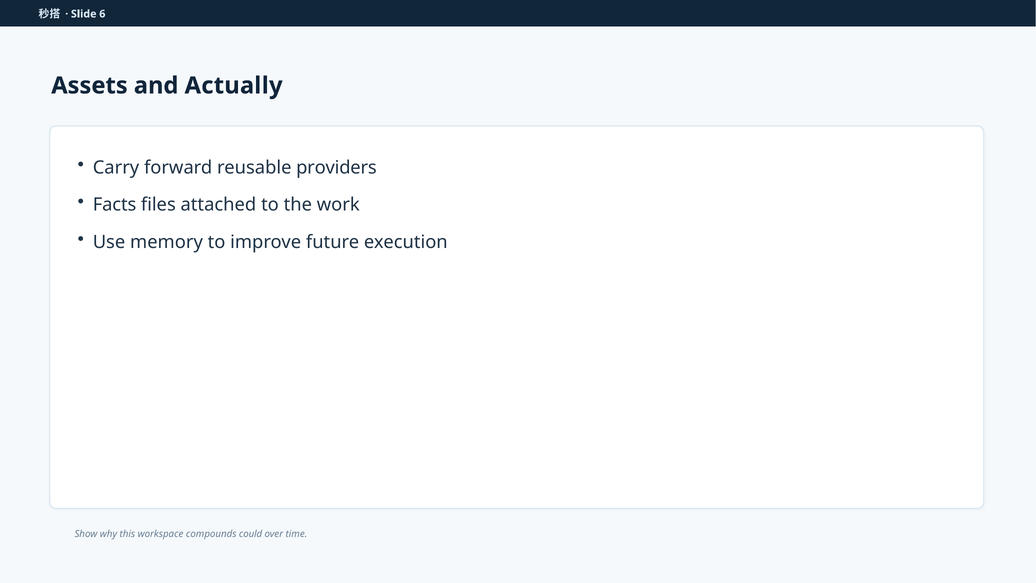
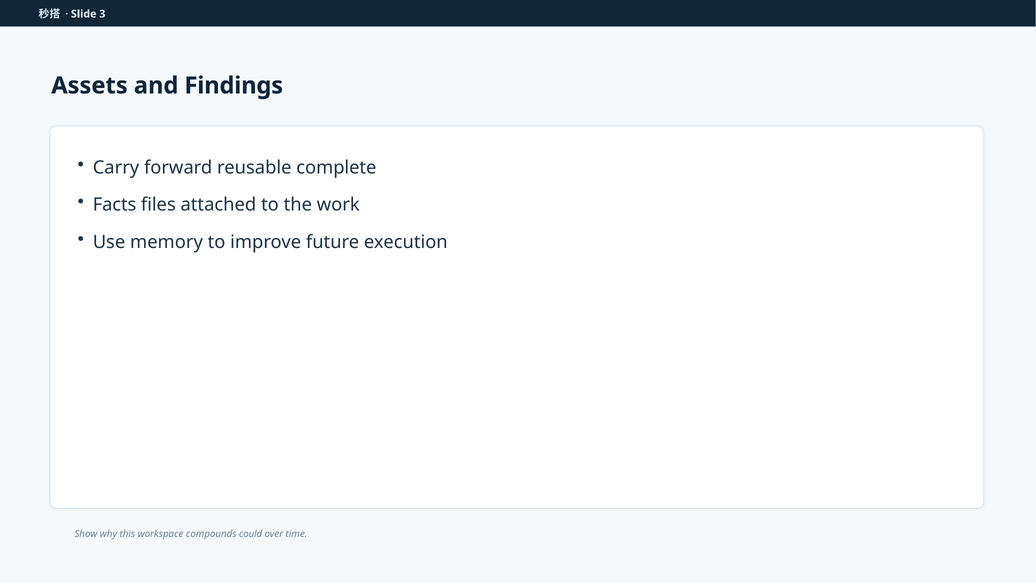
6: 6 -> 3 (102, 14)
Actually: Actually -> Findings (234, 86)
providers: providers -> complete (336, 168)
